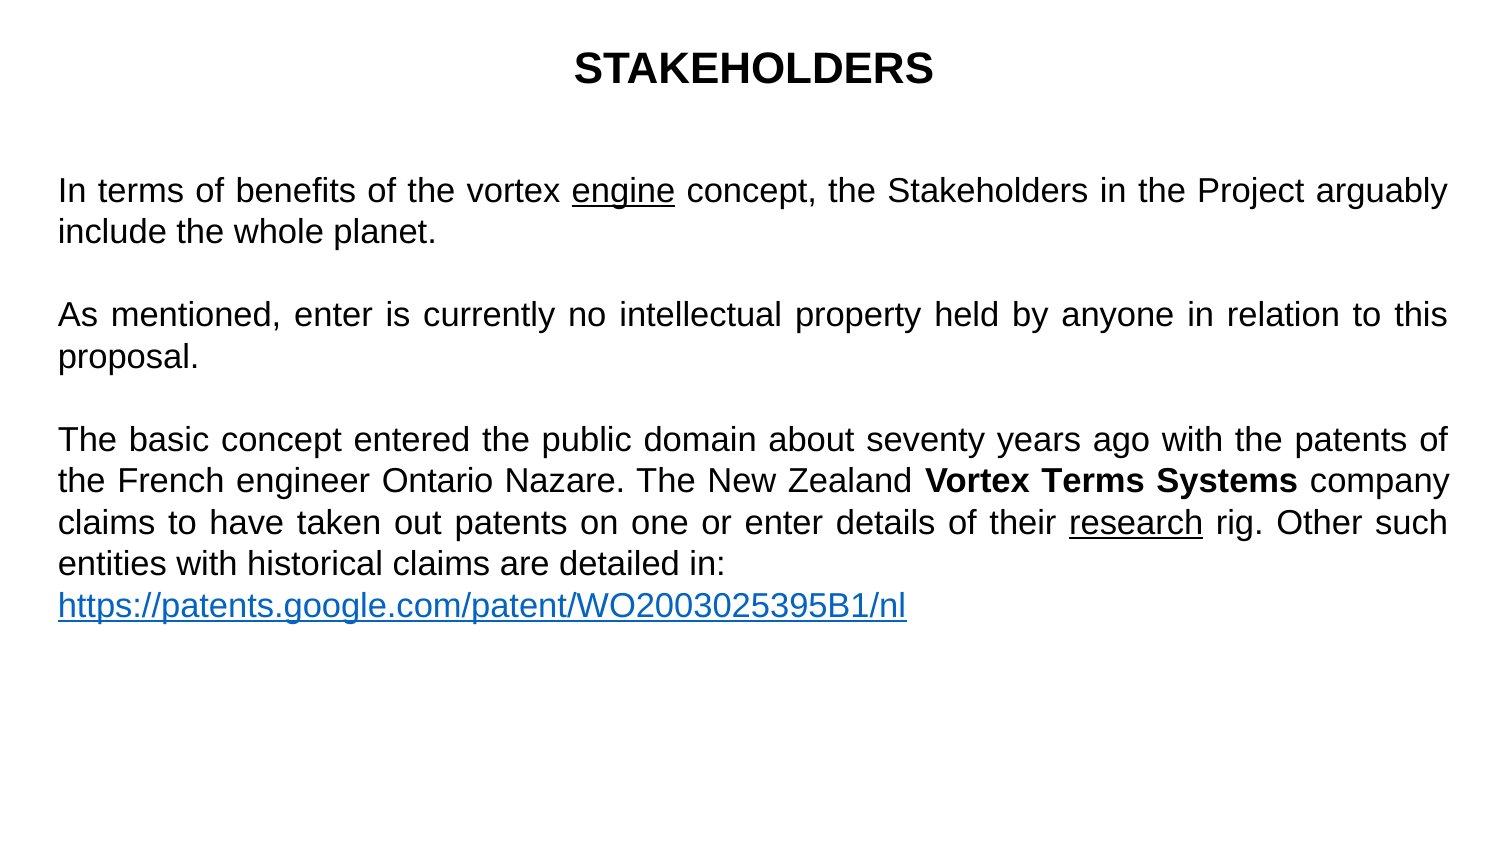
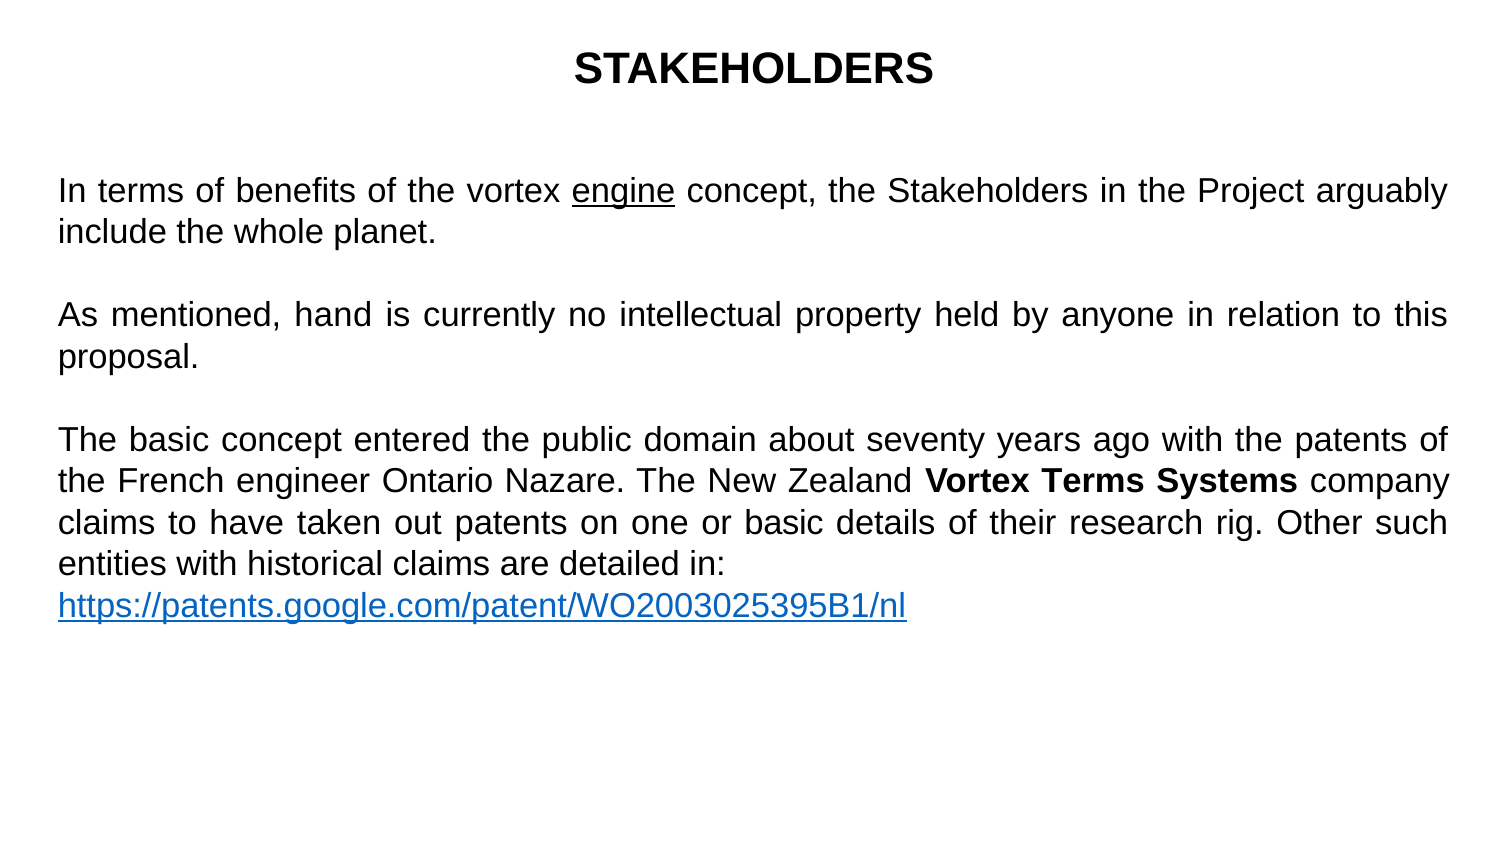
mentioned enter: enter -> hand (333, 315)
or enter: enter -> basic (784, 522)
research underline: present -> none (1136, 522)
